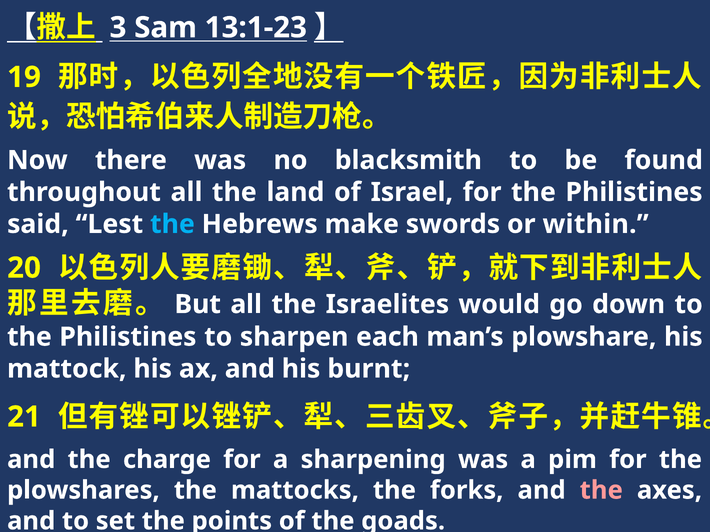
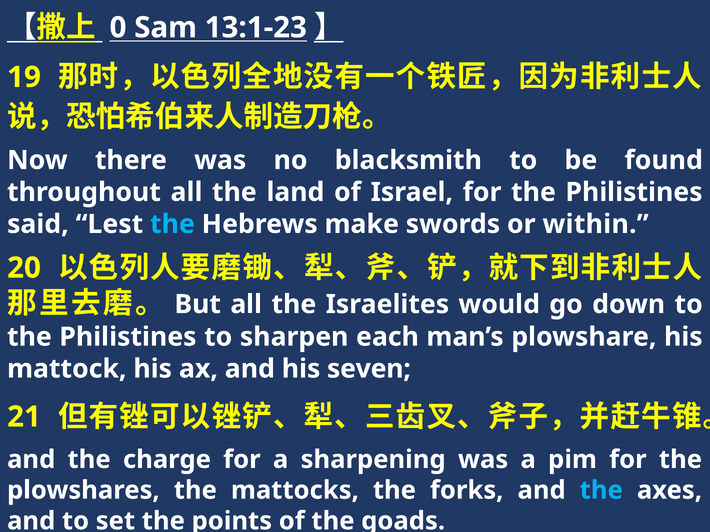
3: 3 -> 0 (118, 28)
burnt: burnt -> seven (369, 369)
the colour: pink -> light blue (601, 491)
